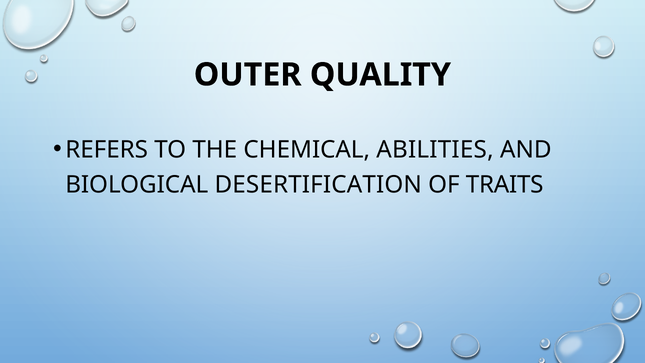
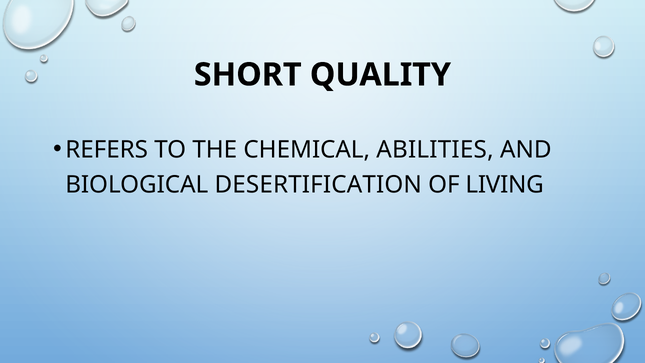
OUTER: OUTER -> SHORT (248, 75)
TRAITS: TRAITS -> LIVING (505, 184)
